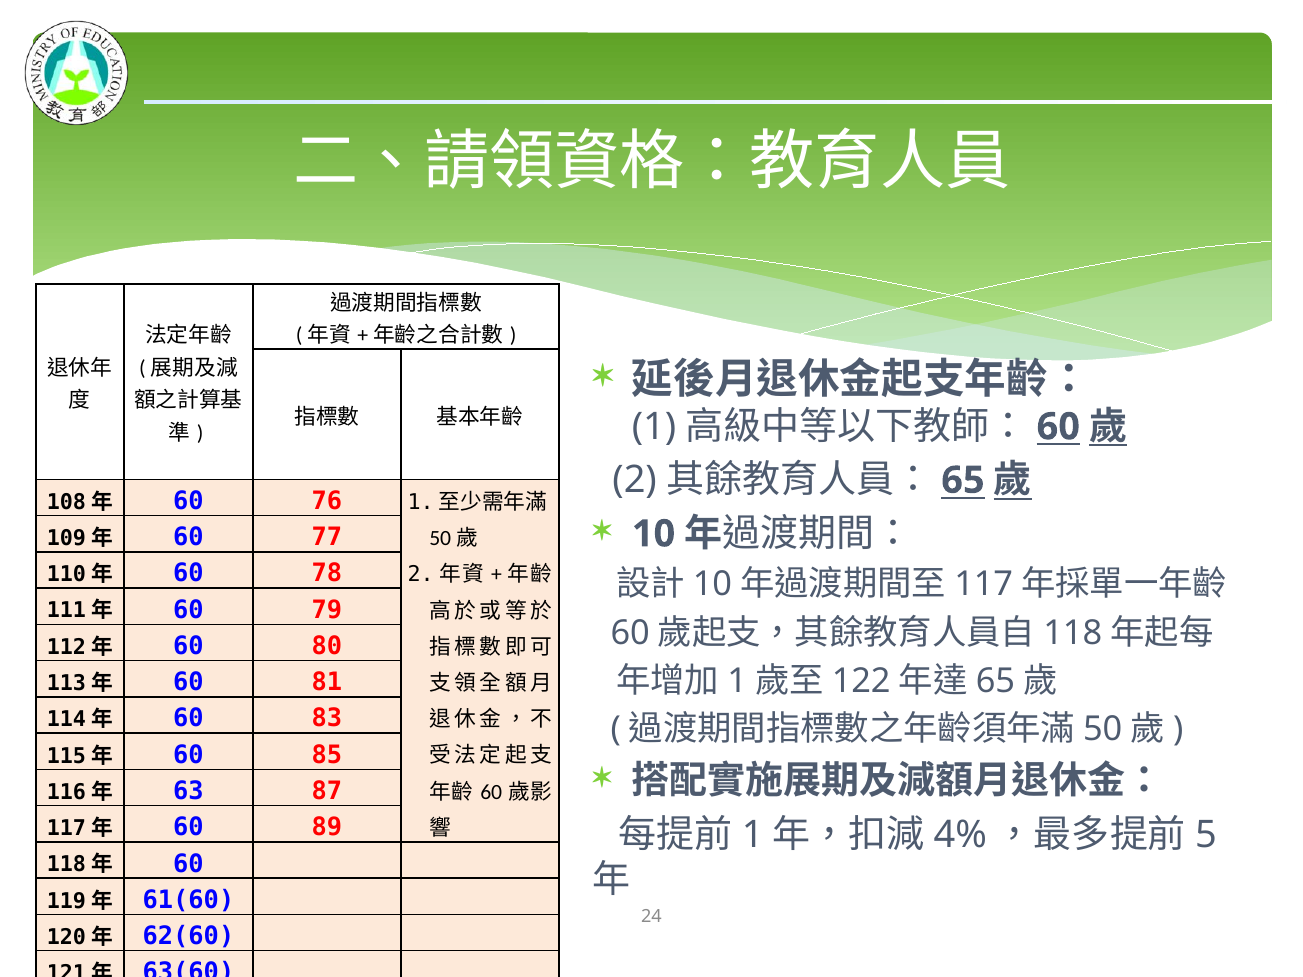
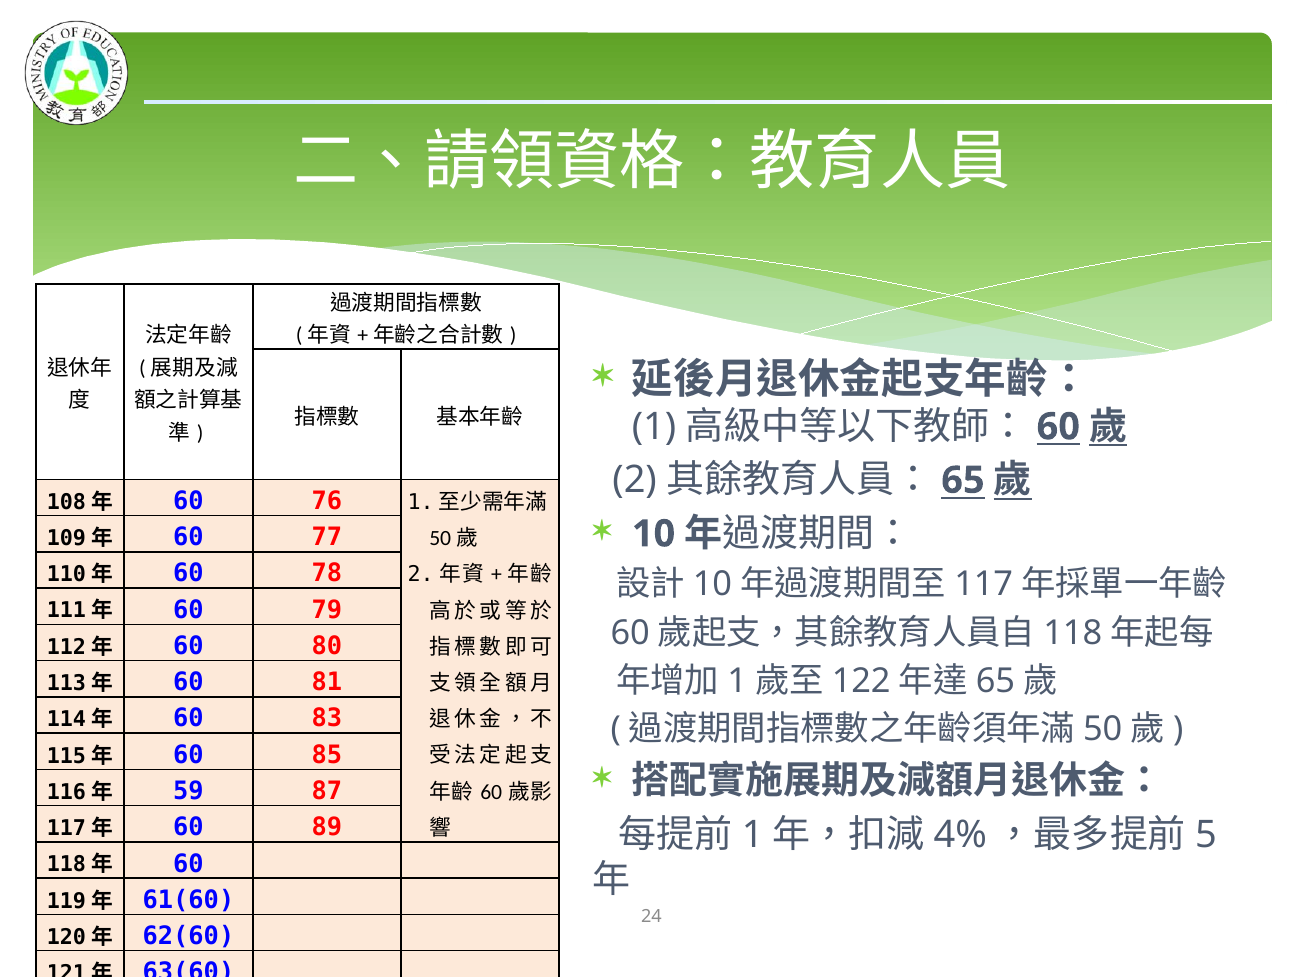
63: 63 -> 59 (188, 791)
